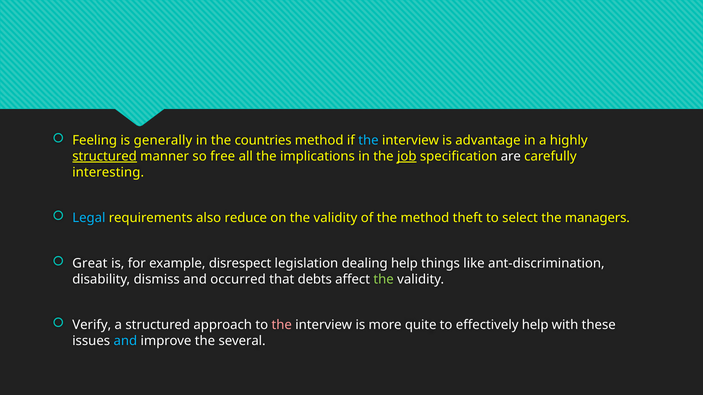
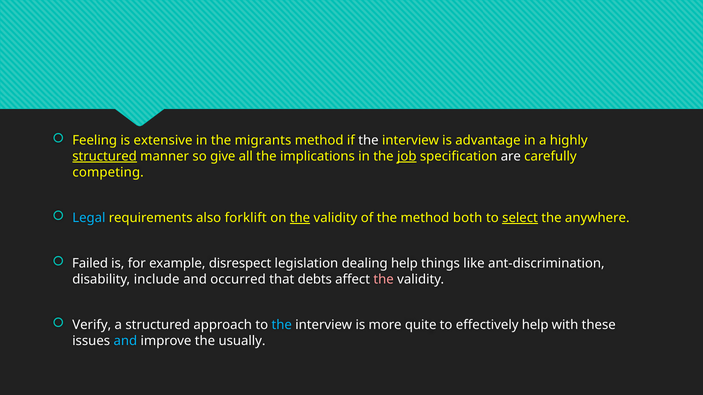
generally: generally -> extensive (163, 141)
countries: countries -> migrants (263, 141)
the colour: light blue -> white (368, 141)
free: free -> give (223, 157)
interesting: interesting -> competing (108, 172)
reduce: reduce -> forklift (246, 218)
the underline: none -> present (300, 218)
theft: theft -> both (468, 218)
select underline: none -> present (520, 218)
managers: managers -> anywhere (597, 218)
Great: Great -> Failed (90, 264)
dismiss: dismiss -> include (157, 280)
the colour: light green -> pink (384, 280)
the colour: pink -> light blue (282, 325)
several: several -> usually (242, 341)
